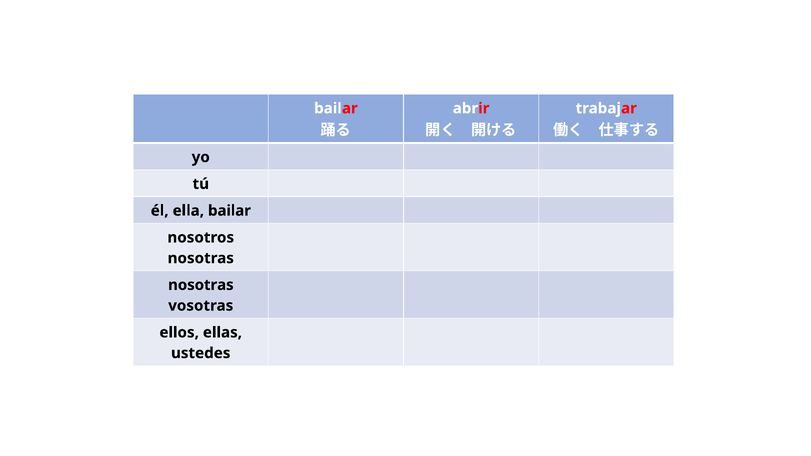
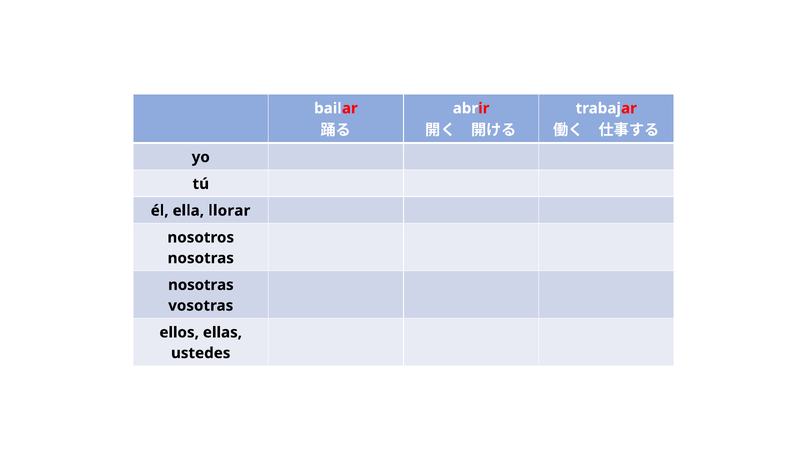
ella bailar: bailar -> llorar (229, 211)
